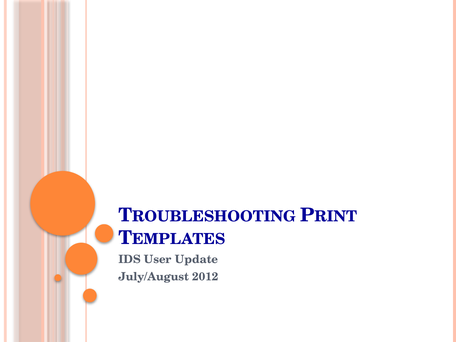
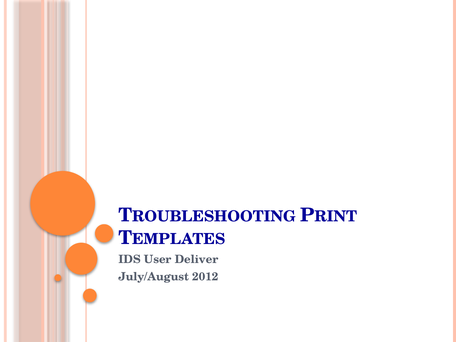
Update: Update -> Deliver (197, 259)
